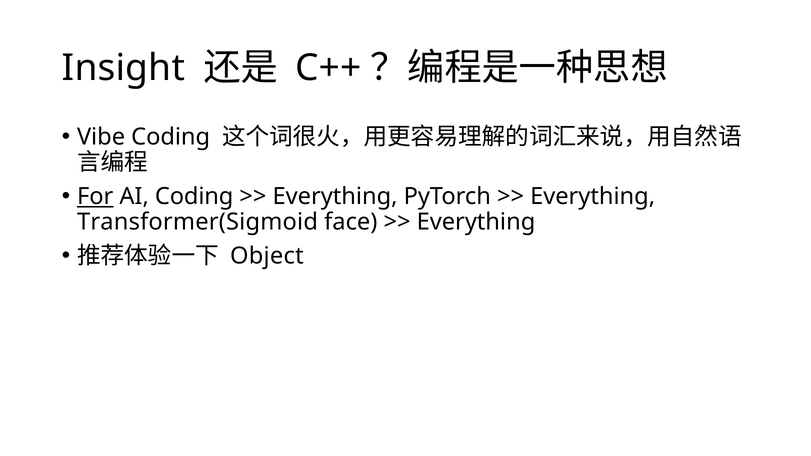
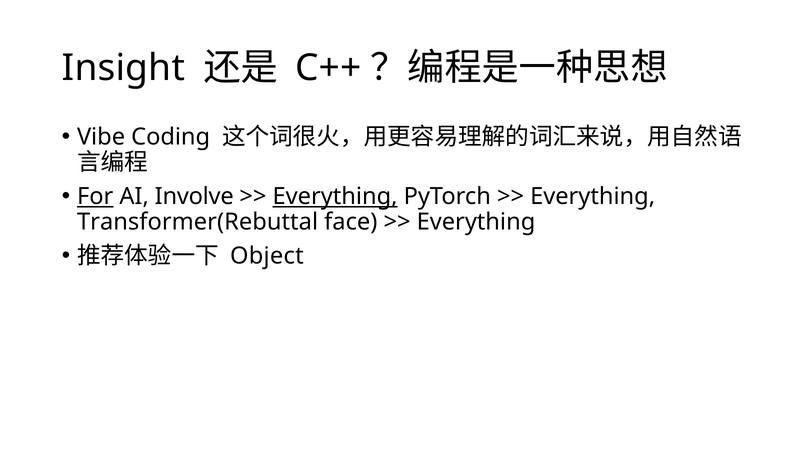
AI Coding: Coding -> Involve (194, 197)
Everything underline: none -> present (335, 197)
Transformer(Sigmoid: Transformer(Sigmoid -> Transformer(Rebuttal (198, 222)
